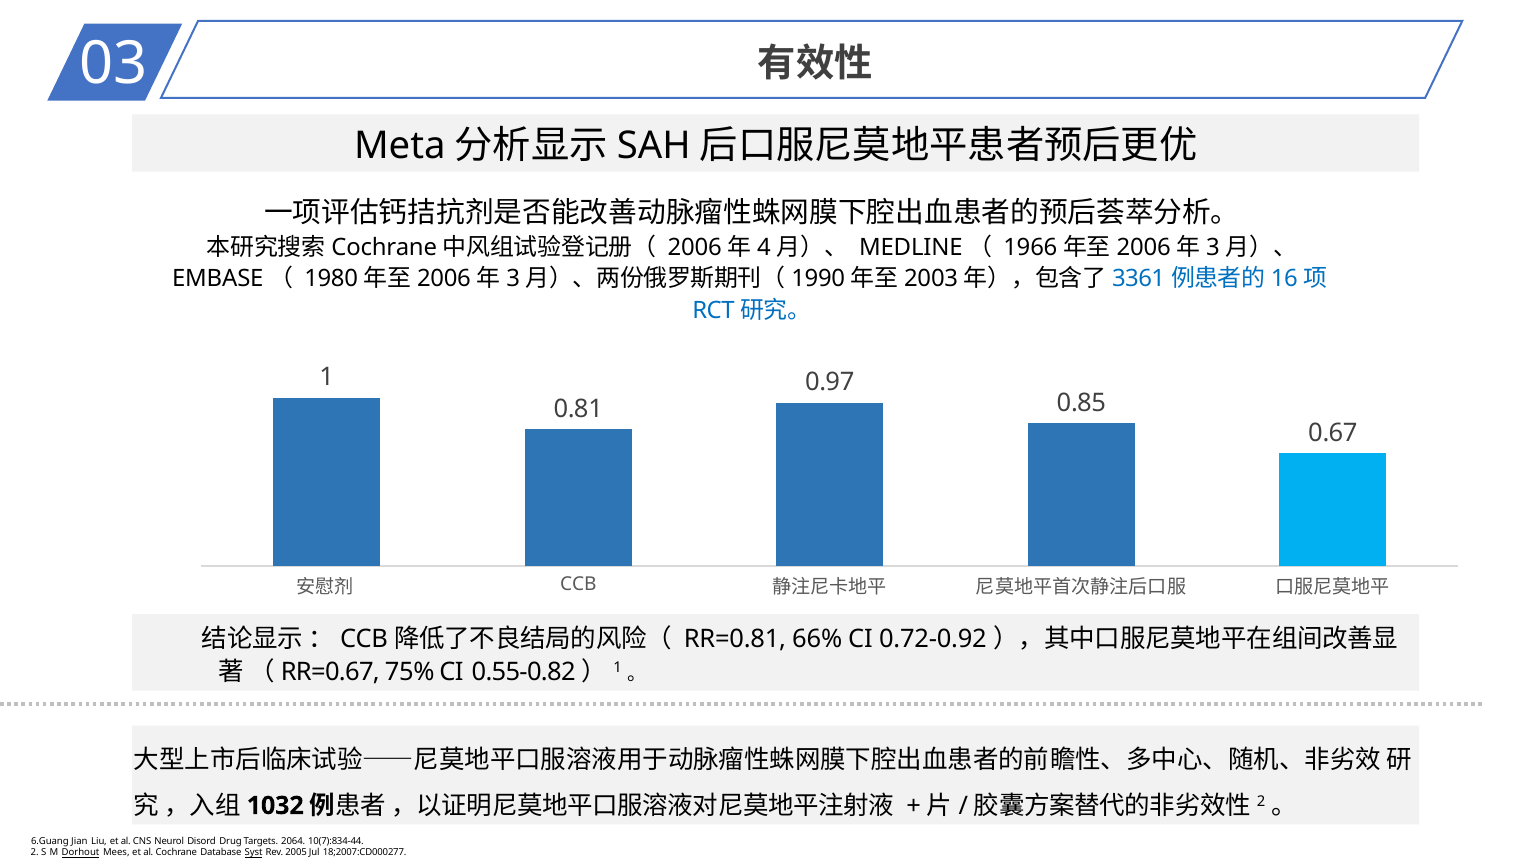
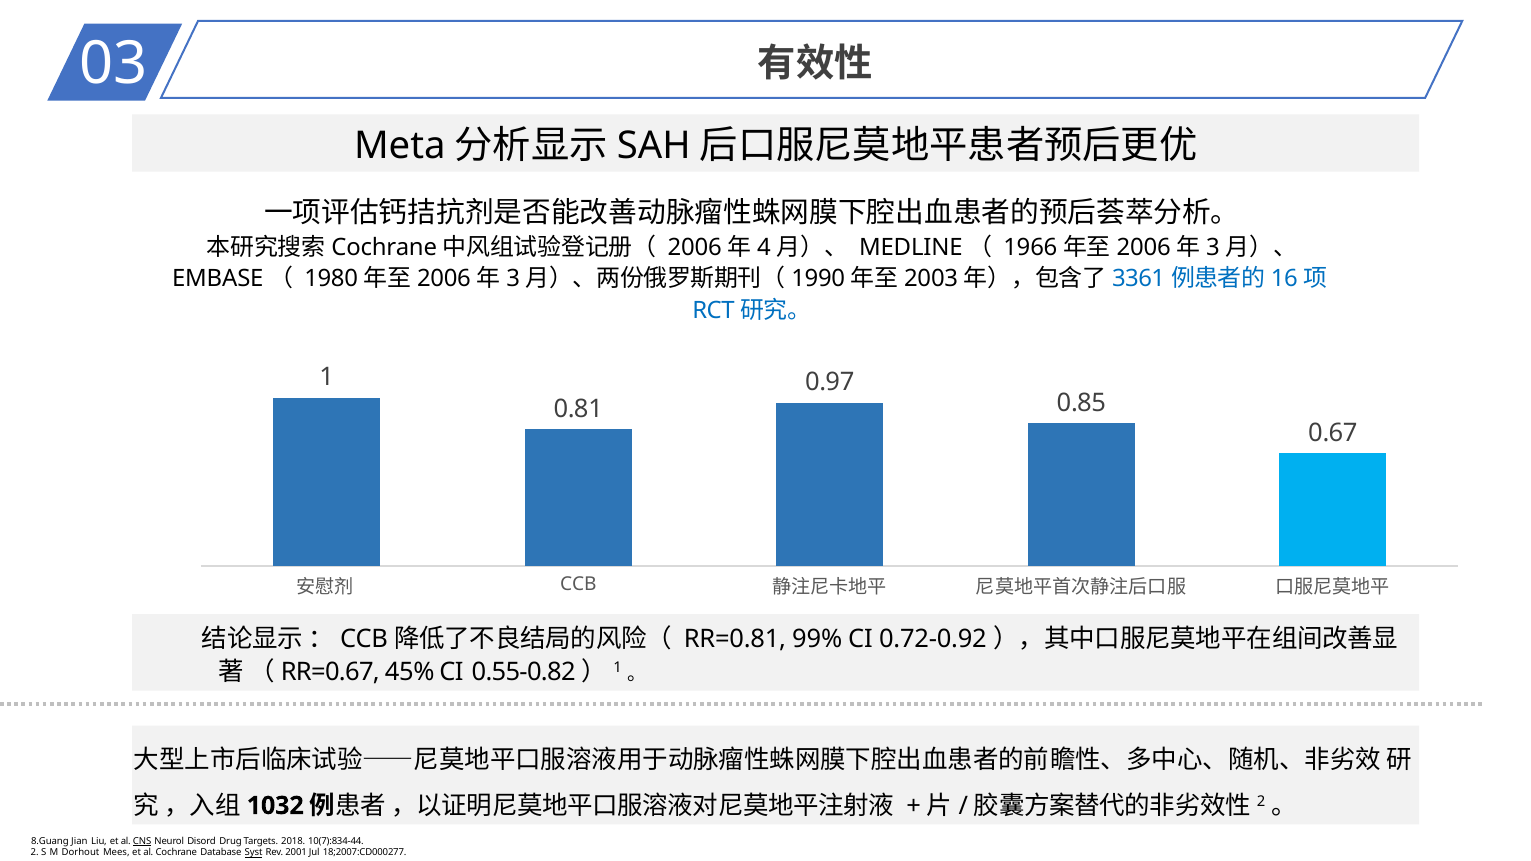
66%: 66% -> 99% (817, 639)
75%: 75% -> 45% (410, 672)
6.Guang: 6.Guang -> 8.Guang (50, 841)
CNS underline: none -> present (142, 841)
2064: 2064 -> 2018 (293, 841)
Dorhout underline: present -> none (80, 853)
2005: 2005 -> 2001 (296, 853)
